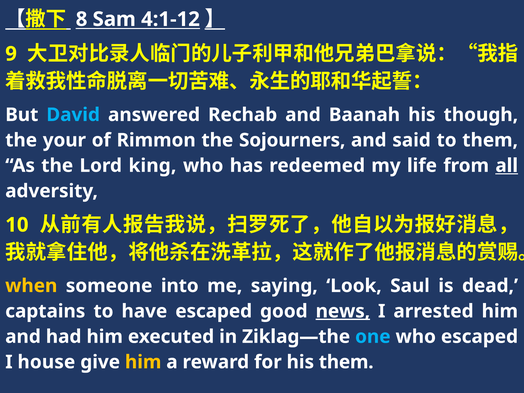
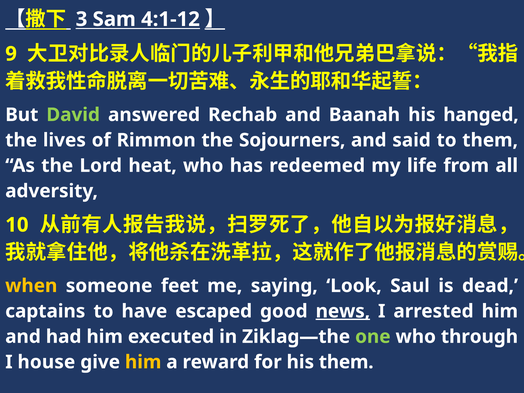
8: 8 -> 3 (82, 19)
David colour: light blue -> light green (73, 115)
though: though -> hanged (481, 115)
your: your -> lives (64, 140)
king: king -> heat (153, 166)
all underline: present -> none (507, 166)
into: into -> feet (180, 286)
one colour: light blue -> light green (373, 337)
who escaped: escaped -> through (479, 337)
